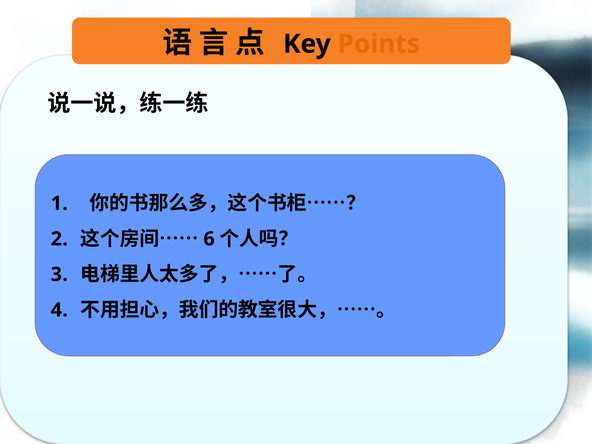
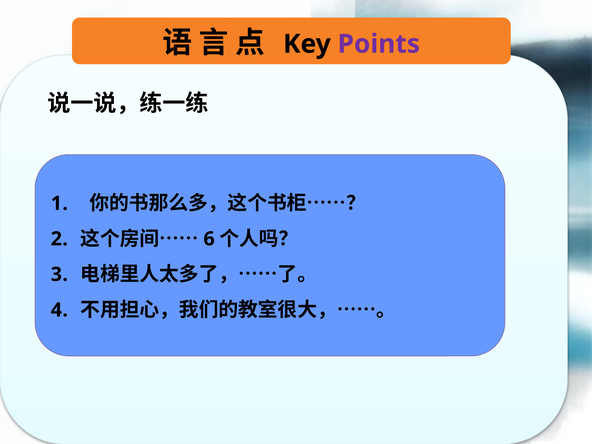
Points colour: orange -> purple (379, 44)
